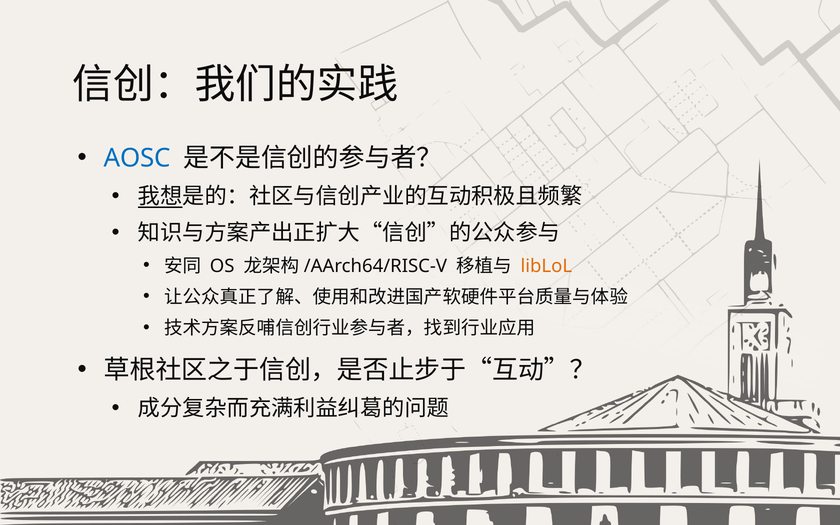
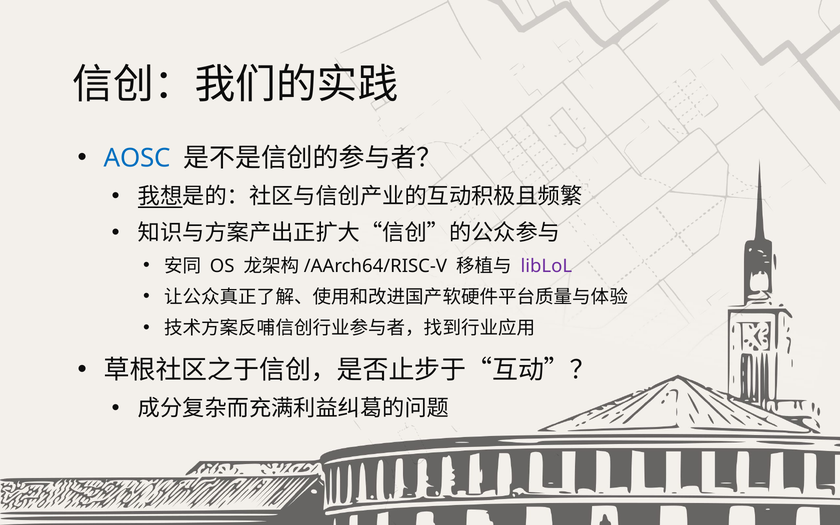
libLoL colour: orange -> purple (546, 266)
